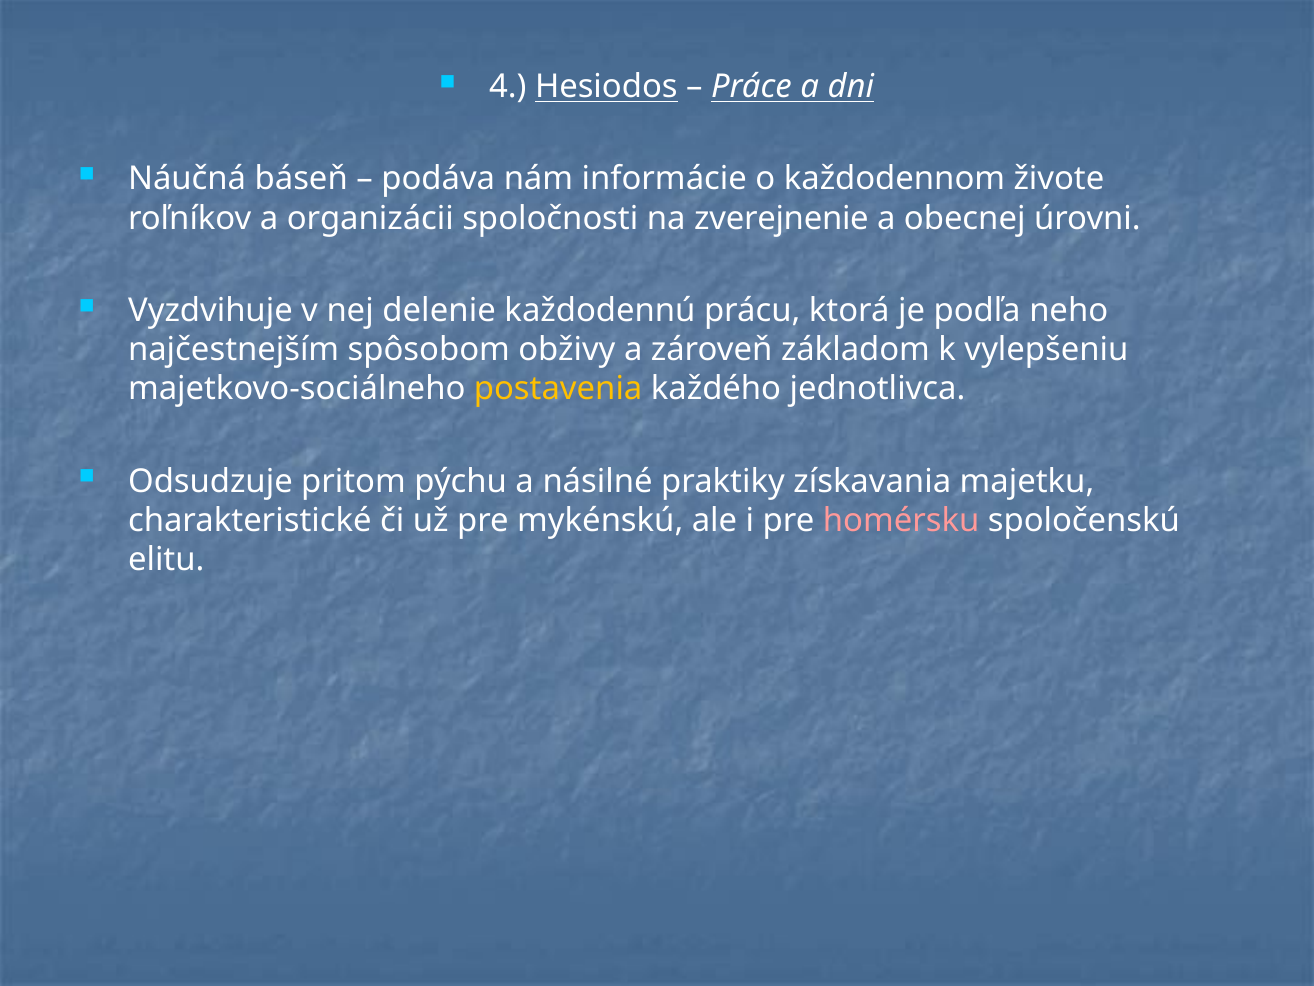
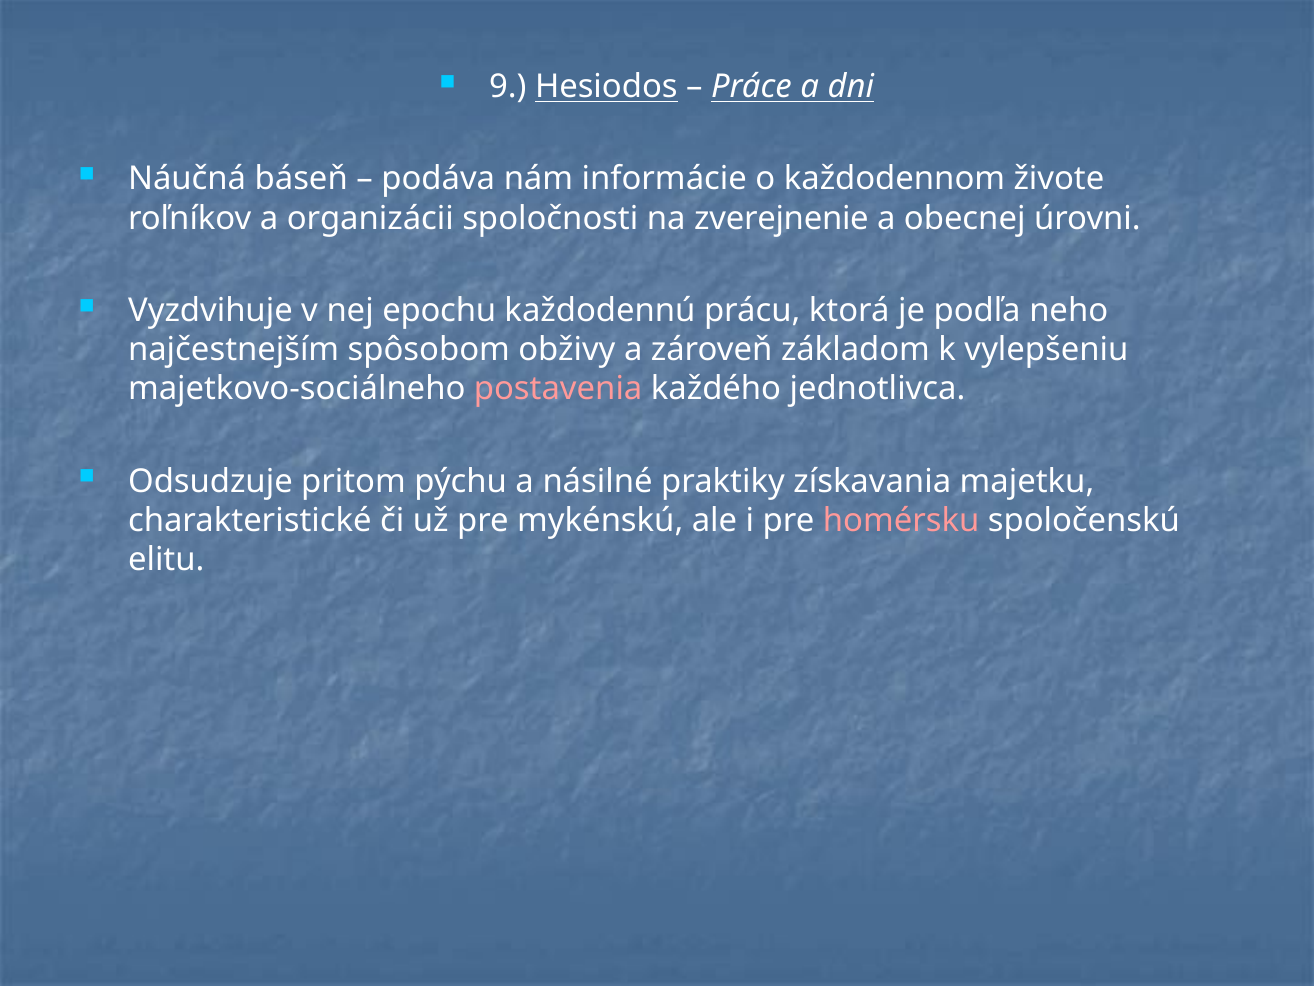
4: 4 -> 9 (508, 87)
delenie: delenie -> epochu (439, 310)
postavenia colour: yellow -> pink (558, 389)
